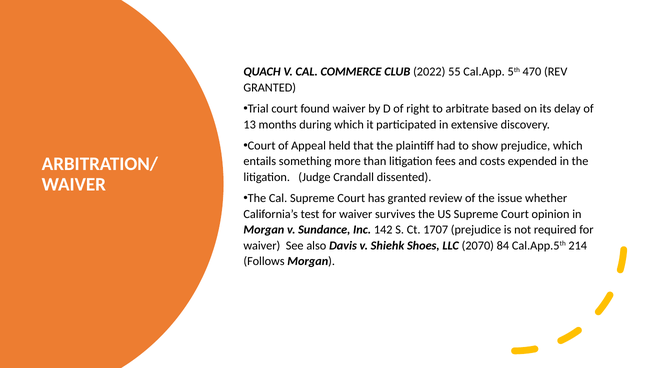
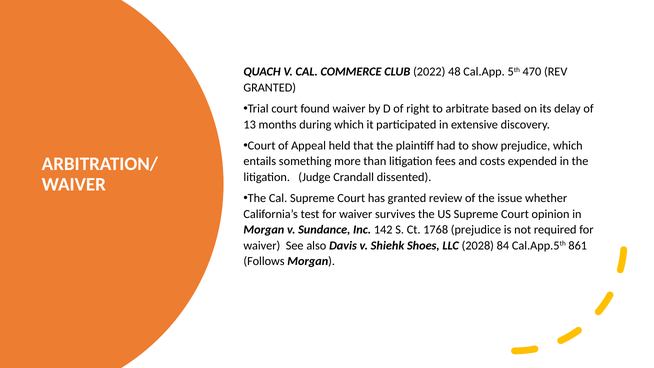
55: 55 -> 48 (454, 72)
1707: 1707 -> 1768 (436, 230)
2070: 2070 -> 2028 (478, 245)
214: 214 -> 861 (578, 245)
